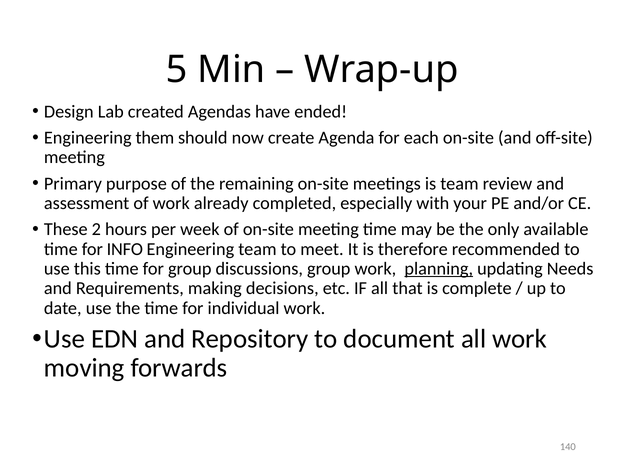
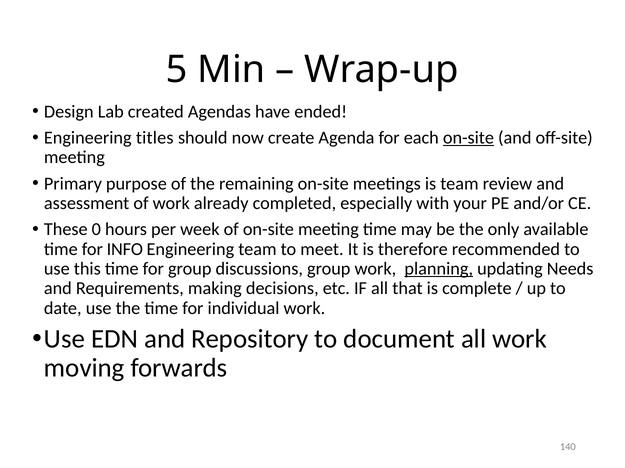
them: them -> titles (155, 138)
on-site underline: none -> present (468, 138)
2: 2 -> 0 (96, 230)
